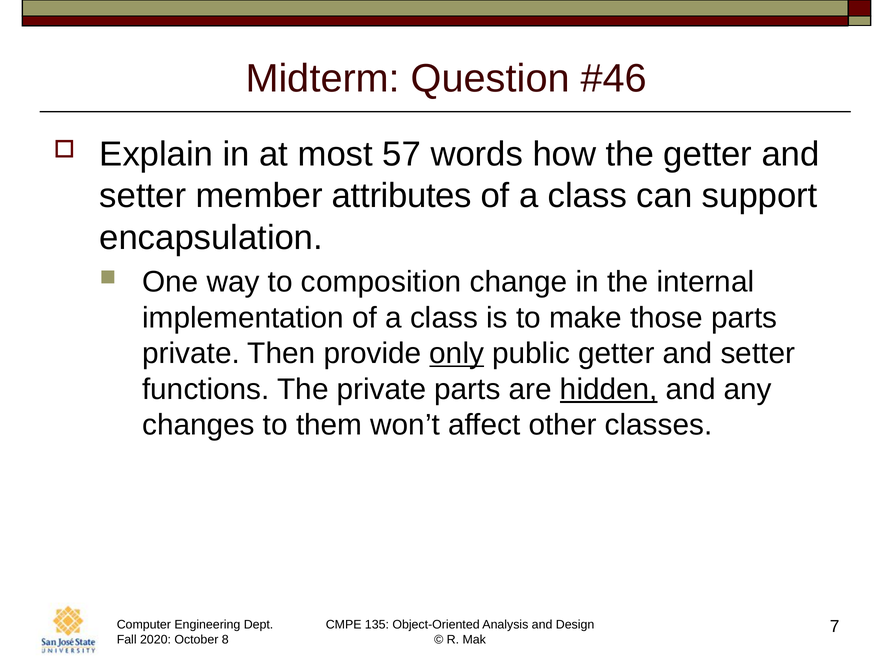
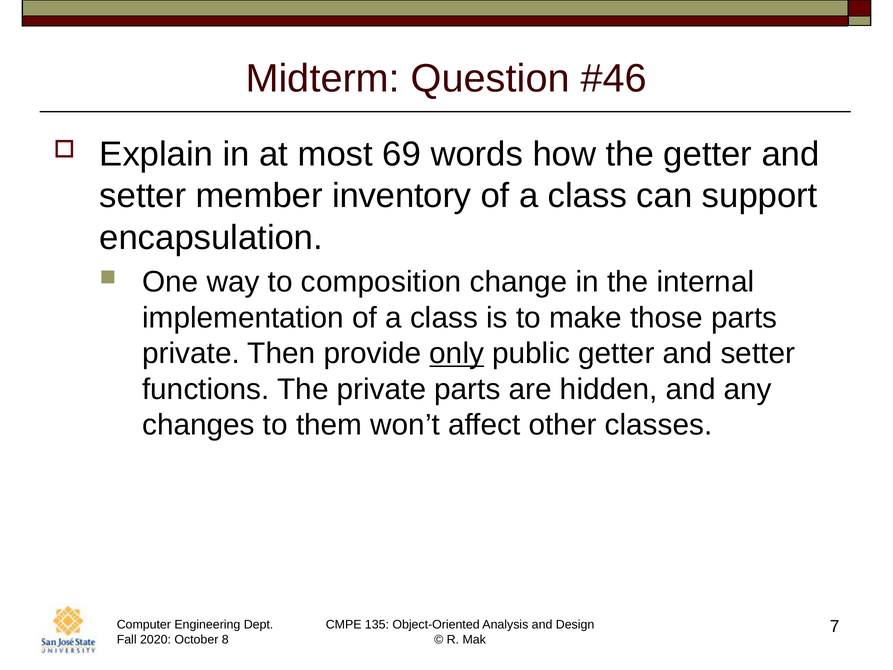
57: 57 -> 69 (402, 154)
attributes: attributes -> inventory (402, 196)
hidden underline: present -> none (609, 389)
